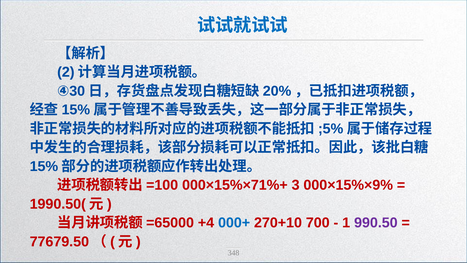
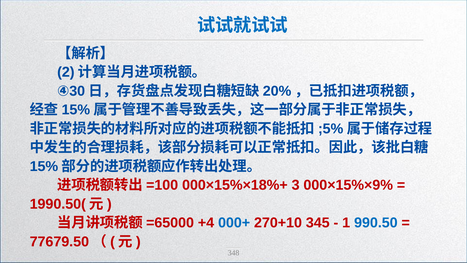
000×15%×71%+: 000×15%×71%+ -> 000×15%×18%+ (235, 185)
700: 700 -> 345 (318, 223)
990.50 colour: purple -> blue (376, 223)
